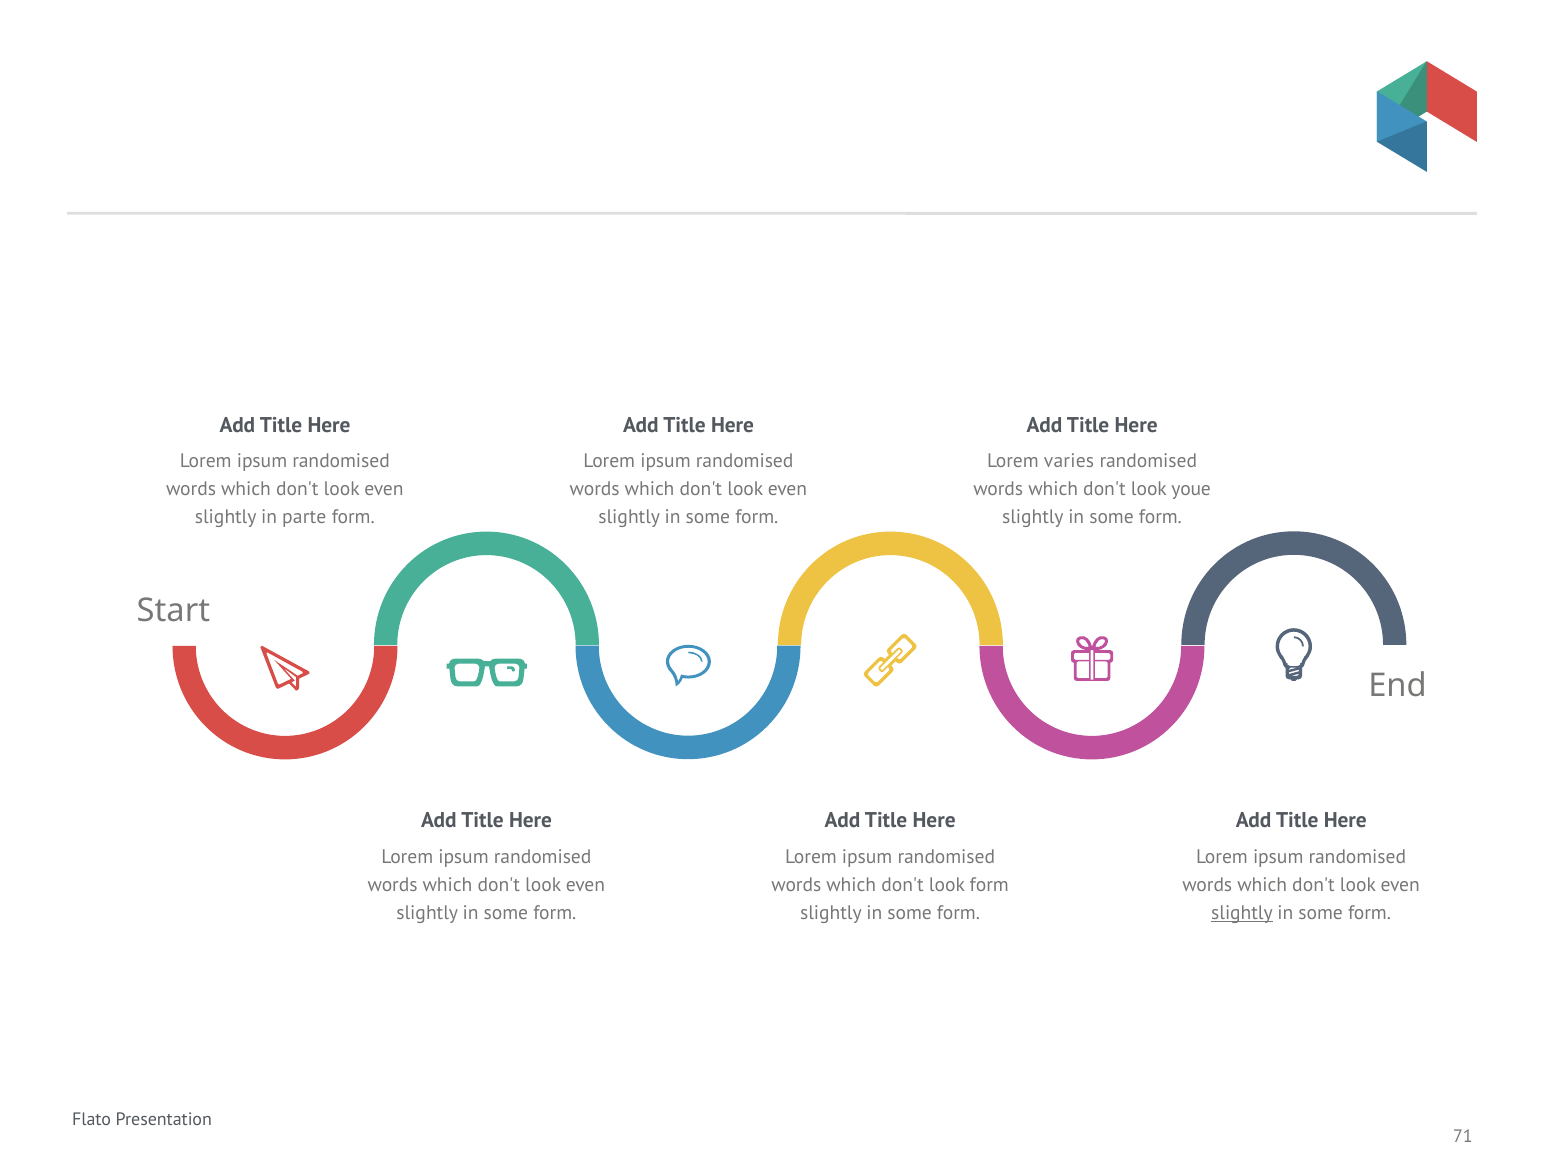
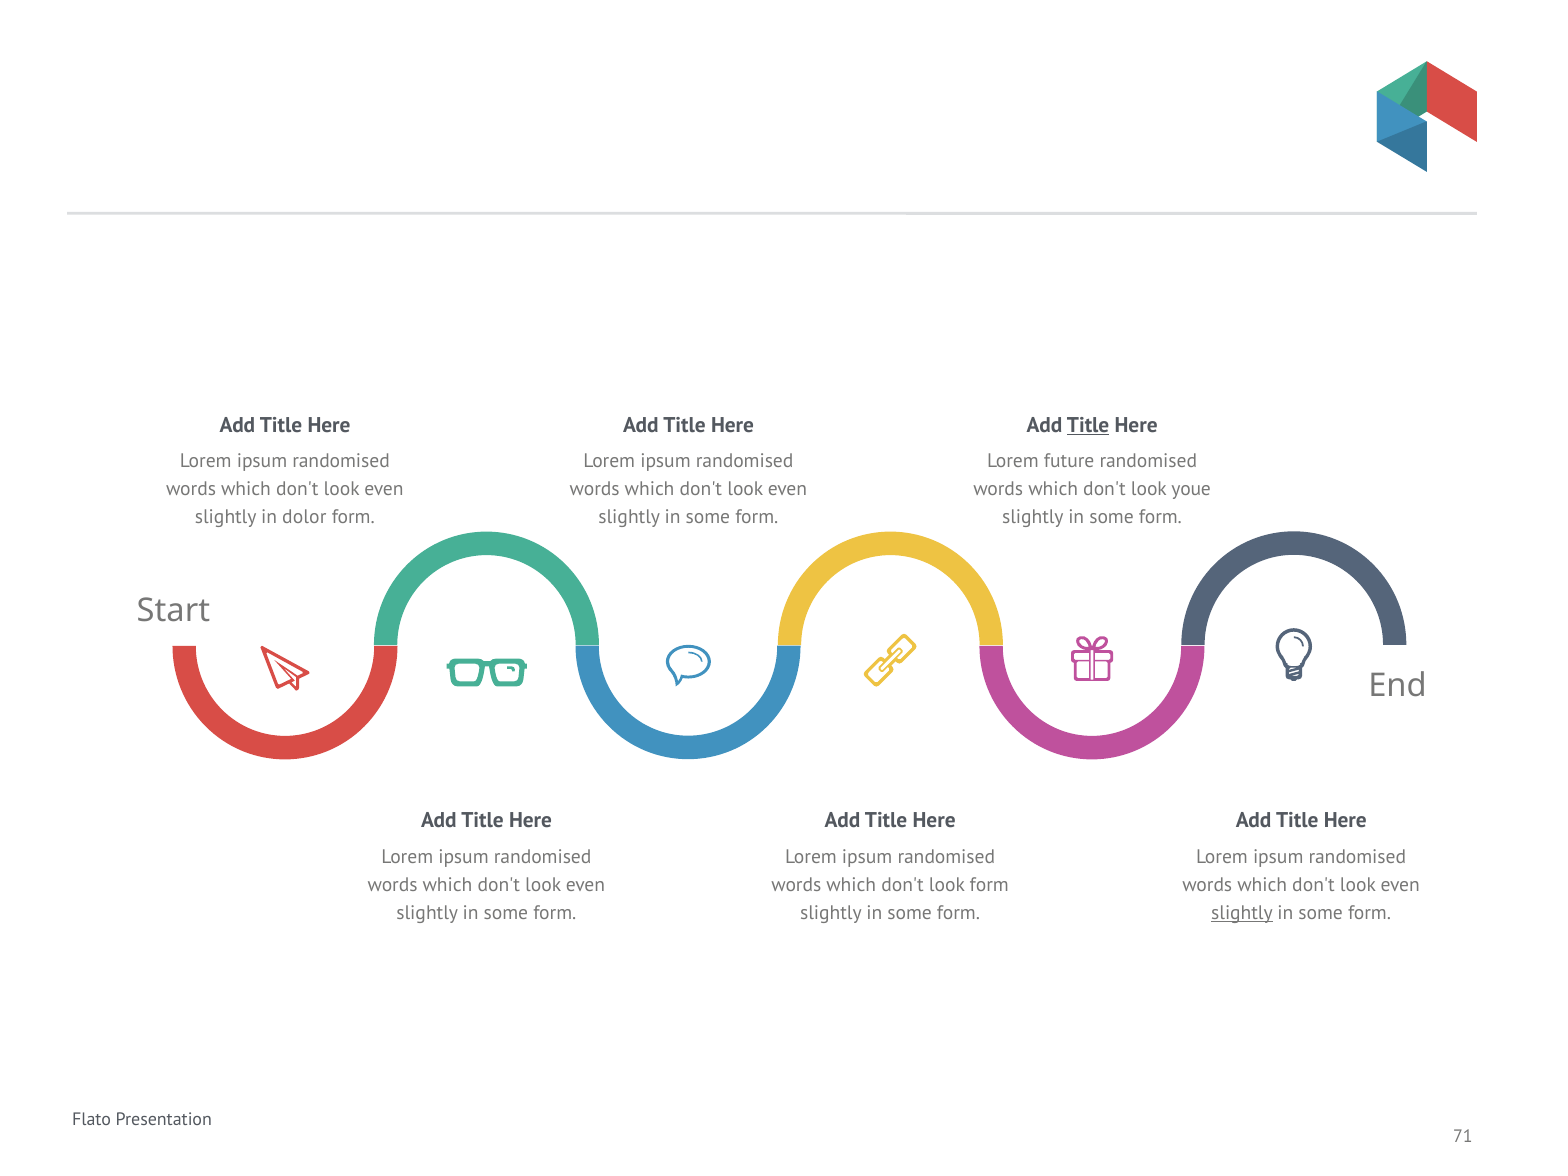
Title underline: none -> present (1088, 425)
varies: varies -> future (1069, 461)
parte: parte -> dolor (304, 517)
